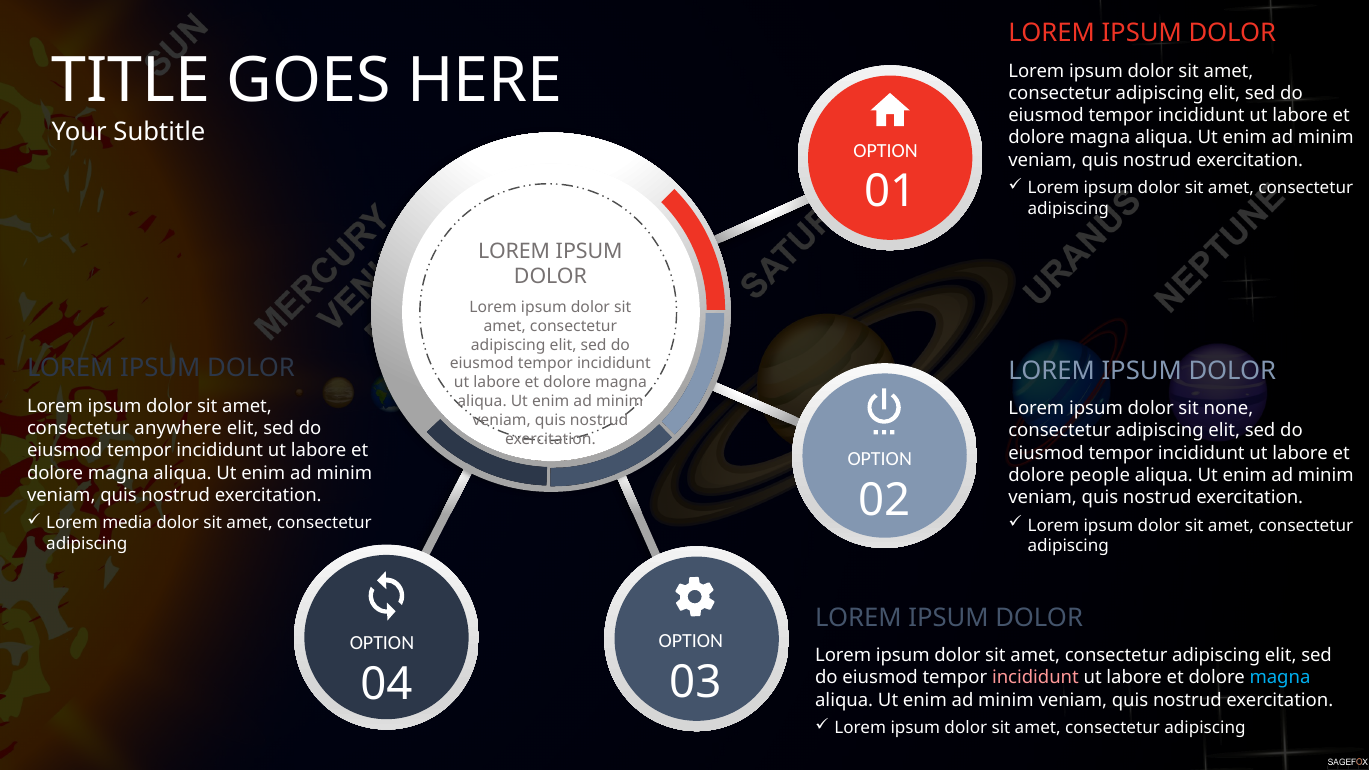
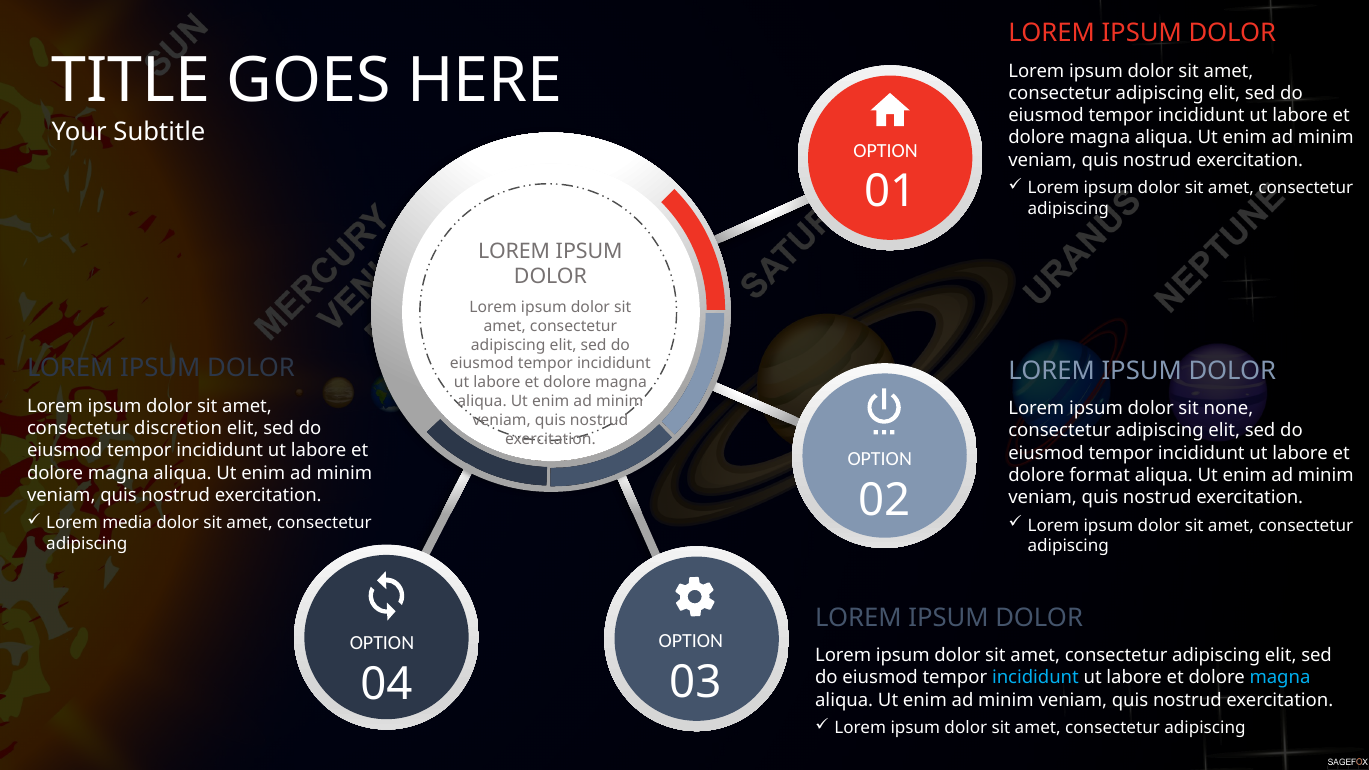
anywhere: anywhere -> discretion (178, 428)
people: people -> format (1100, 475)
incididunt colour: pink -> light blue (1035, 678)
